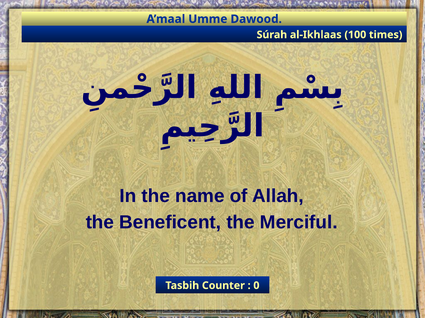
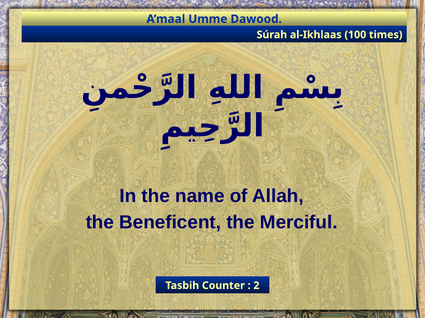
0: 0 -> 2 (256, 286)
